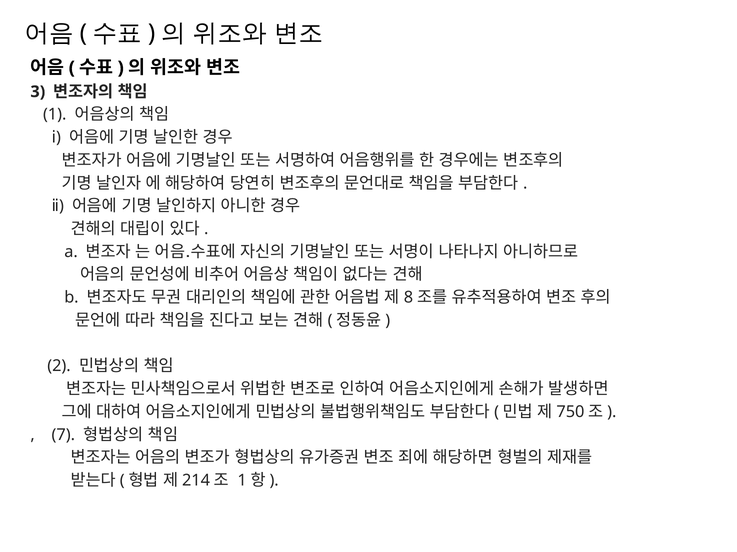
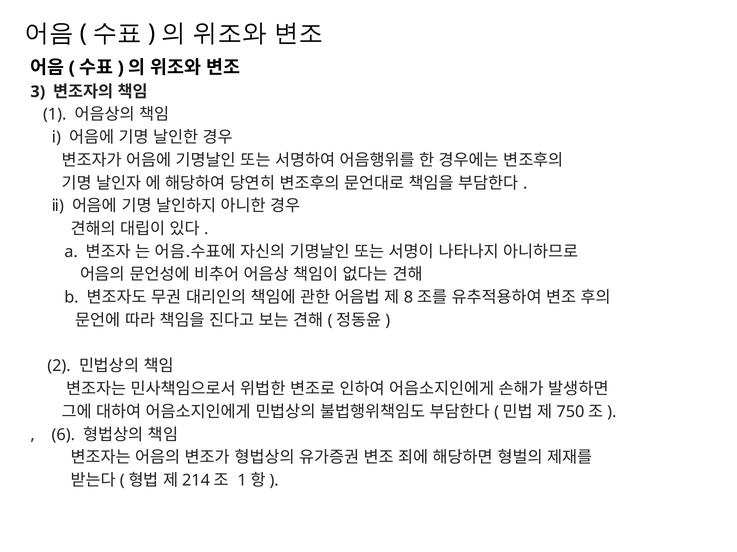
7: 7 -> 6 (63, 435)
